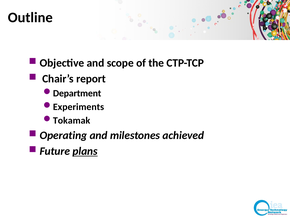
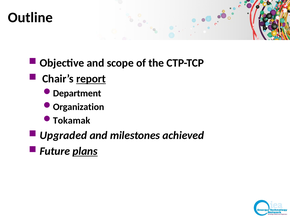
report underline: none -> present (91, 79)
Experiments: Experiments -> Organization (79, 107)
Operating: Operating -> Upgraded (63, 135)
